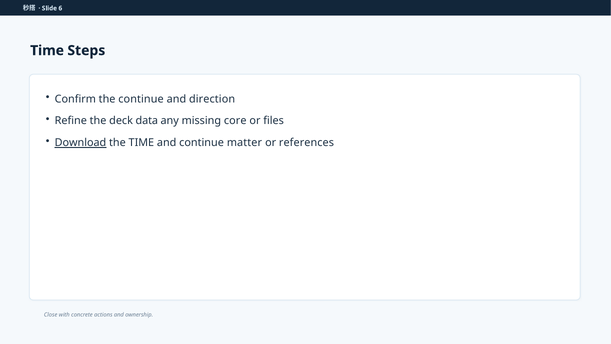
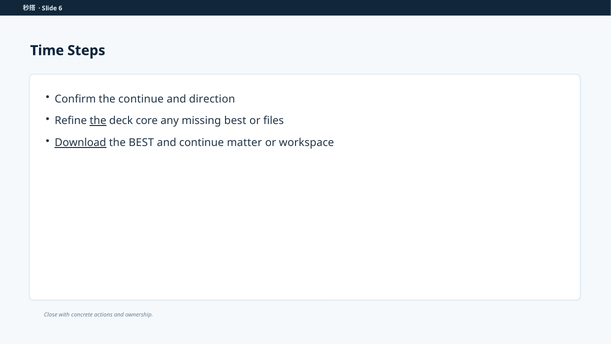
the underline: none -> present (98, 121)
data: data -> core (147, 121)
missing core: core -> best (235, 121)
the TIME: TIME -> BEST (141, 143)
references: references -> workspace (306, 143)
